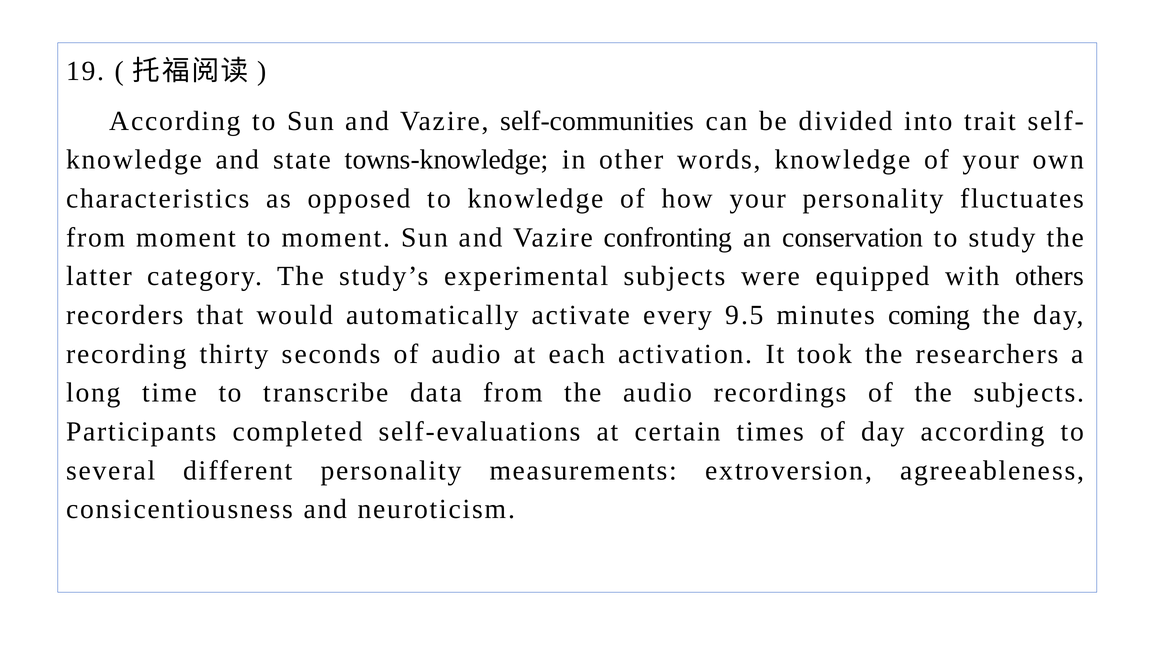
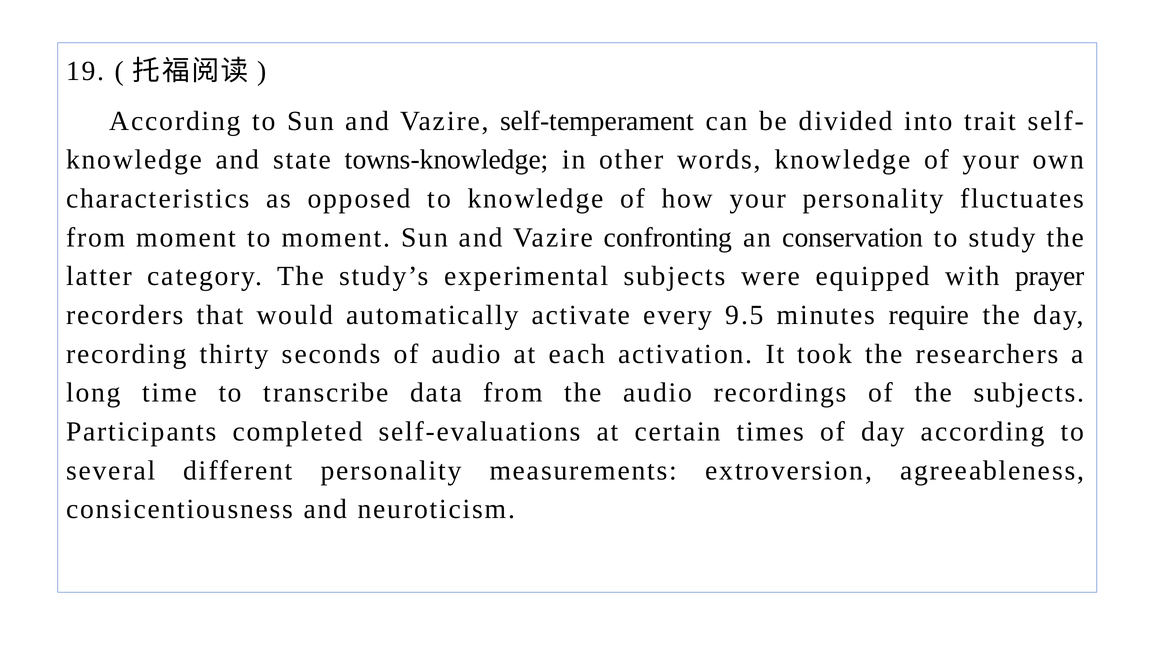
self-communities: self-communities -> self-temperament (597, 121)
others: others -> prayer (1050, 276)
coming: coming -> require (929, 315)
